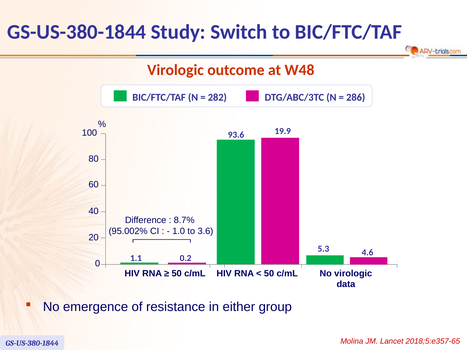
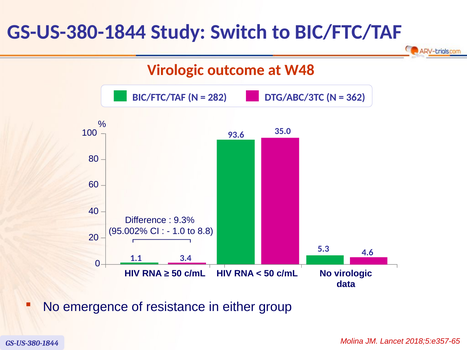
286: 286 -> 362 (356, 97)
19.9: 19.9 -> 35.0 (283, 131)
8.7%: 8.7% -> 9.3% (184, 220)
3.6: 3.6 -> 8.8 (205, 231)
0.2: 0.2 -> 3.4 (186, 258)
